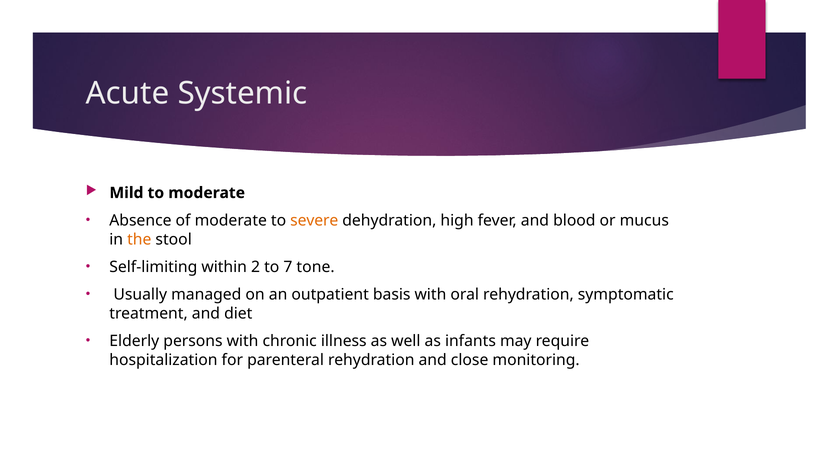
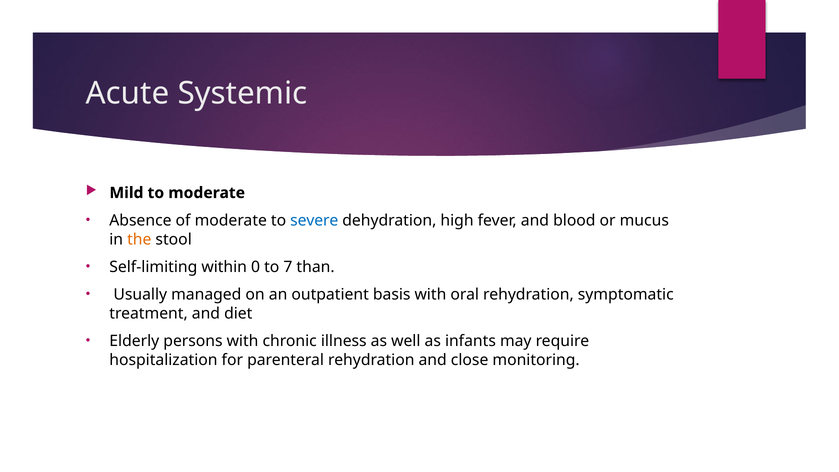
severe colour: orange -> blue (314, 220)
2: 2 -> 0 (256, 267)
tone: tone -> than (316, 267)
